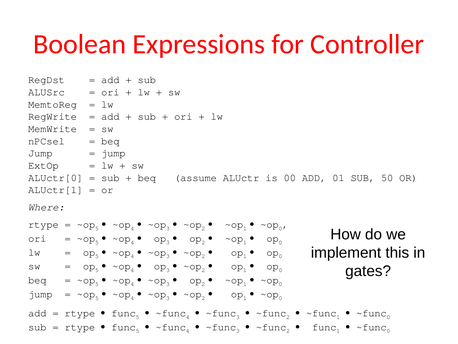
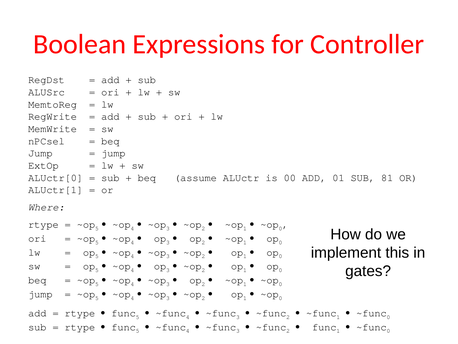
50: 50 -> 81 (387, 177)
